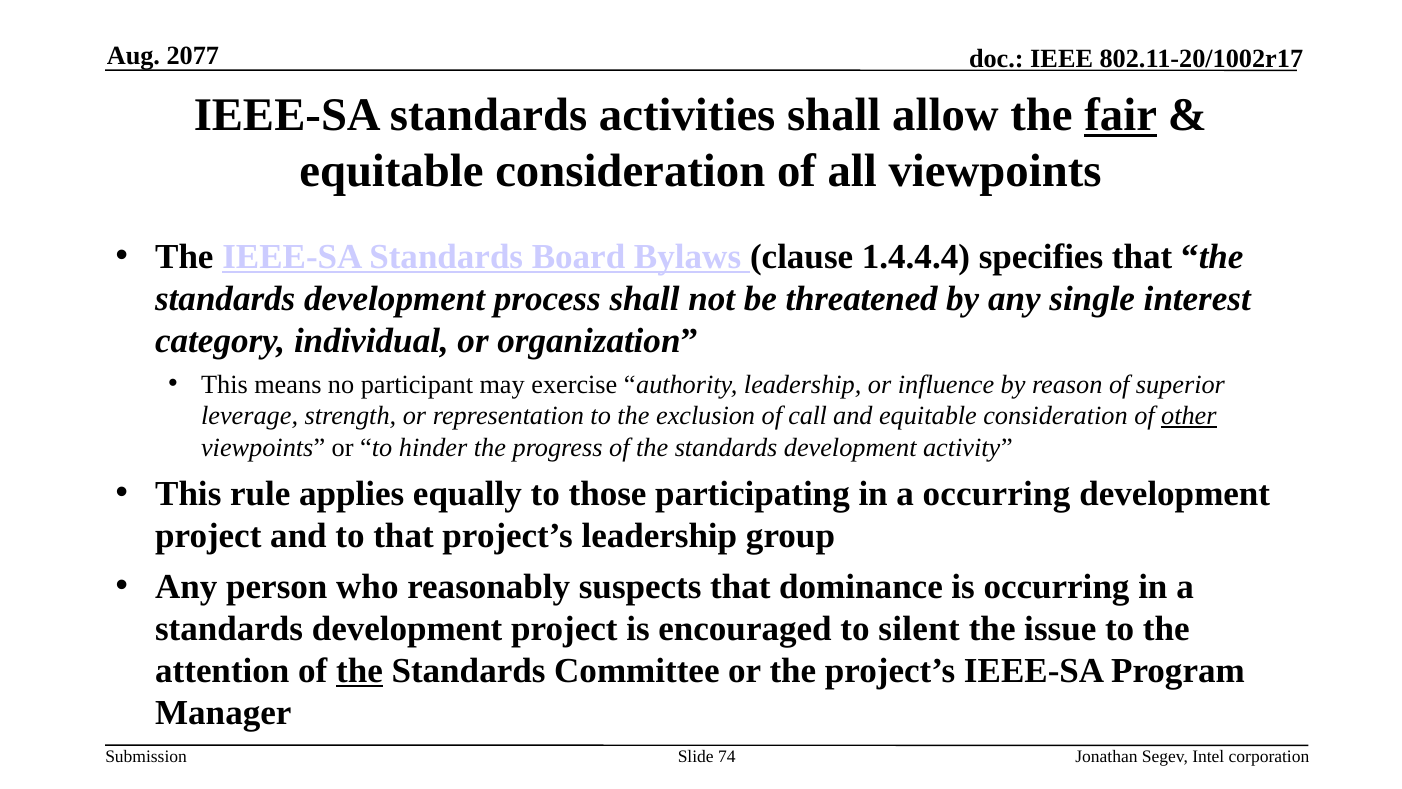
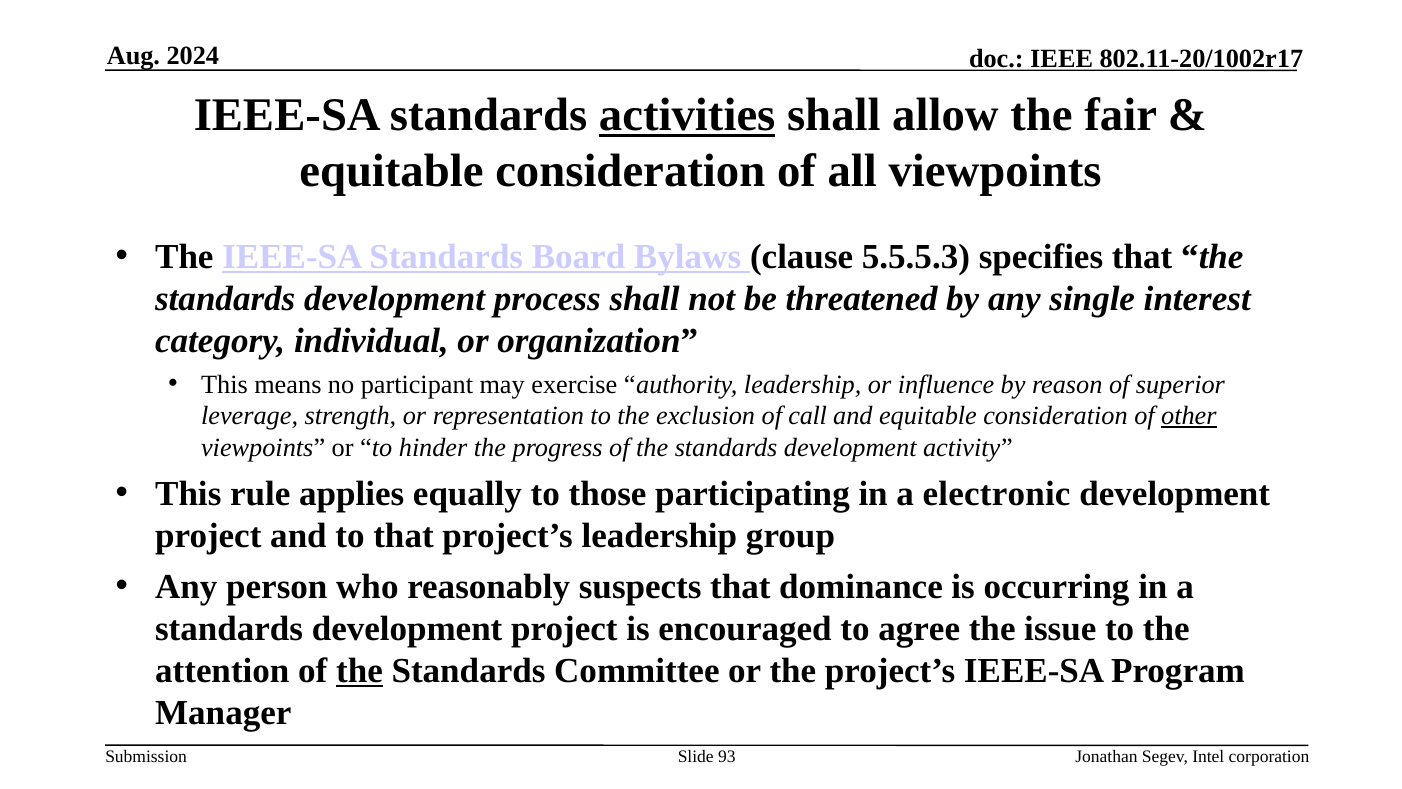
2077: 2077 -> 2024 (193, 56)
activities underline: none -> present (687, 115)
fair underline: present -> none (1121, 115)
1.4.4.4: 1.4.4.4 -> 5.5.5.3 (916, 257)
a occurring: occurring -> electronic (997, 493)
silent: silent -> agree (919, 628)
74: 74 -> 93 (727, 756)
